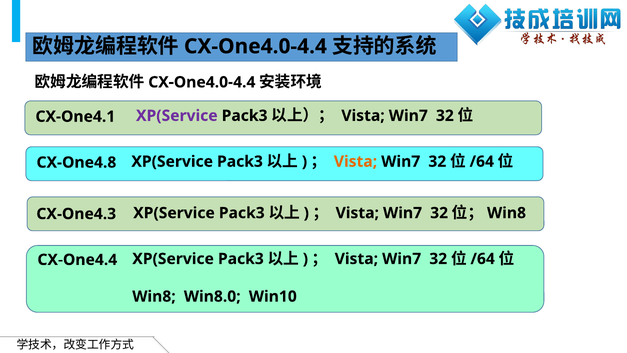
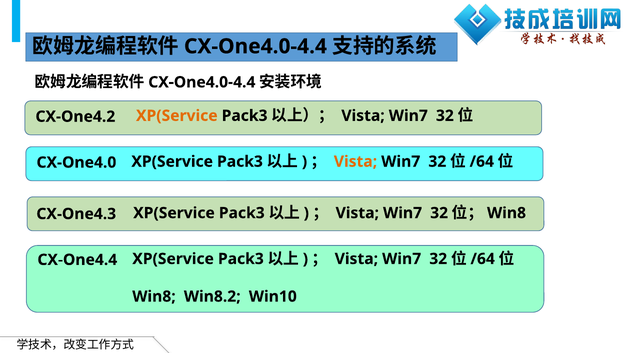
XP(Service colour: purple -> orange (177, 116)
CX-One4.1: CX-One4.1 -> CX-One4.2 (75, 117)
CX-One4.8: CX-One4.8 -> CX-One4.0 (76, 162)
Win8.0: Win8.0 -> Win8.2 (212, 296)
